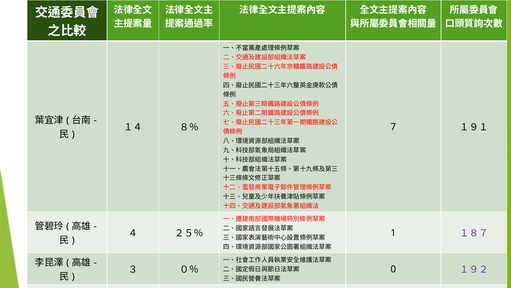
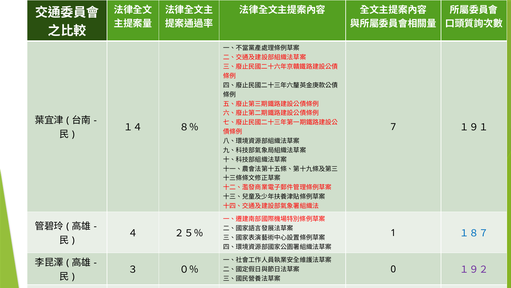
１８７ colour: purple -> blue (474, 233)
